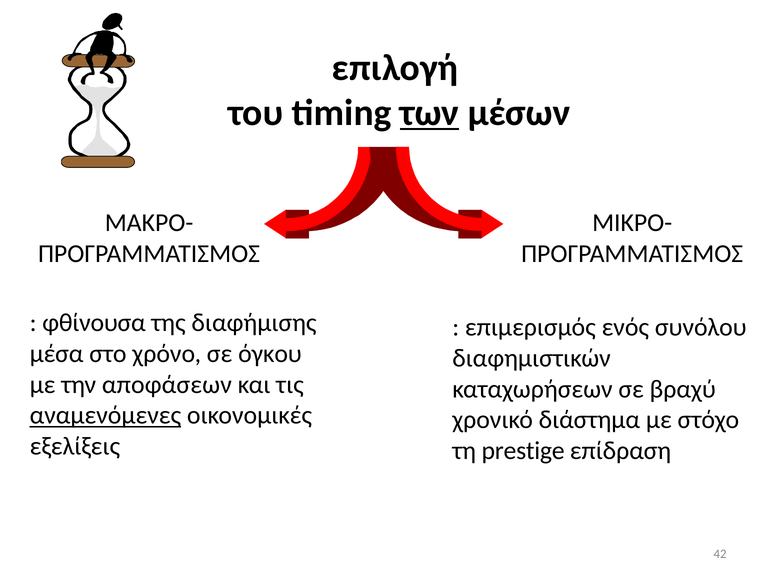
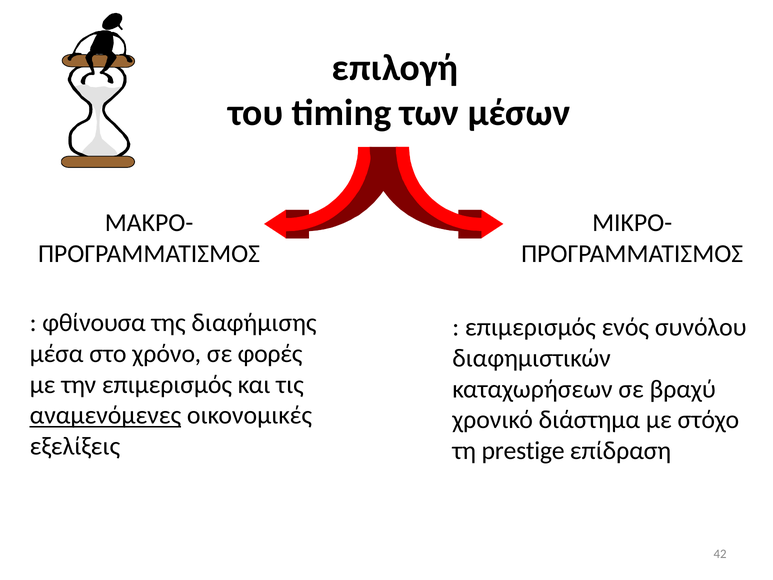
των underline: present -> none (430, 113)
όγκου: όγκου -> φορές (270, 353)
την αποφάσεων: αποφάσεων -> επιμερισμός (167, 384)
